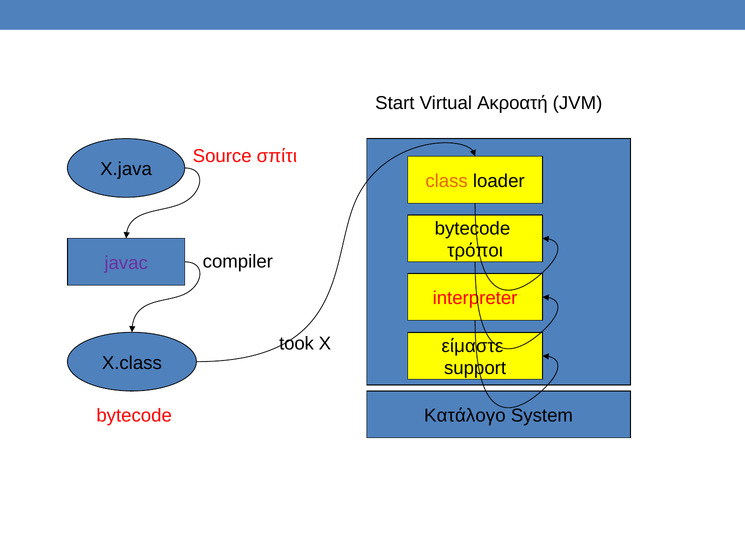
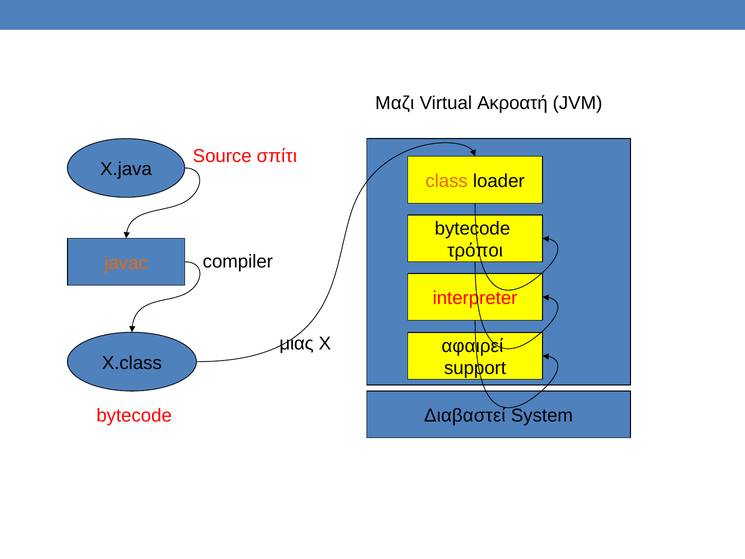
Start: Start -> Μαζι (395, 103)
javac colour: purple -> orange (126, 263)
took: took -> μιας (297, 343)
είμαστε: είμαστε -> αφαιρεί (472, 346)
Κατάλογο: Κατάλογο -> Διαβαστεί (465, 416)
